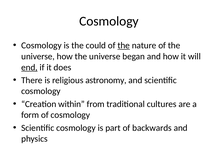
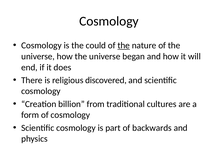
end underline: present -> none (29, 67)
astronomy: astronomy -> discovered (106, 80)
within: within -> billion (72, 104)
